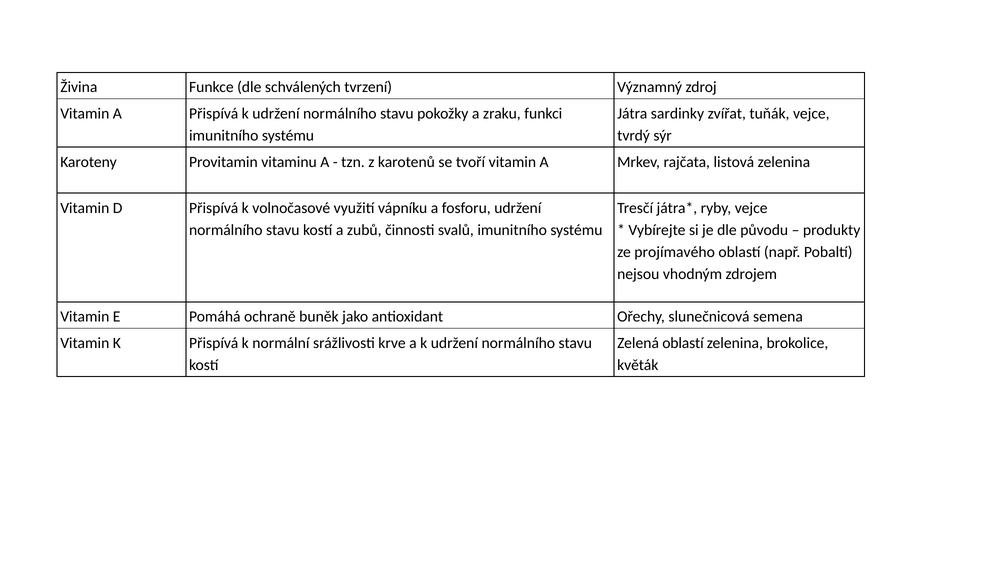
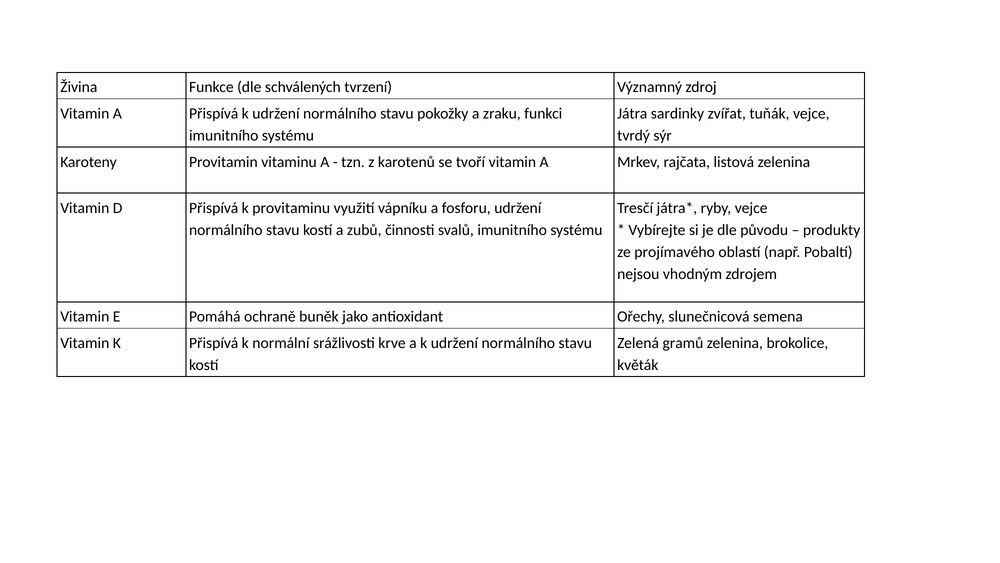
volnočasové: volnočasové -> provitaminu (291, 208)
Zelená oblastí: oblastí -> gramů (683, 343)
